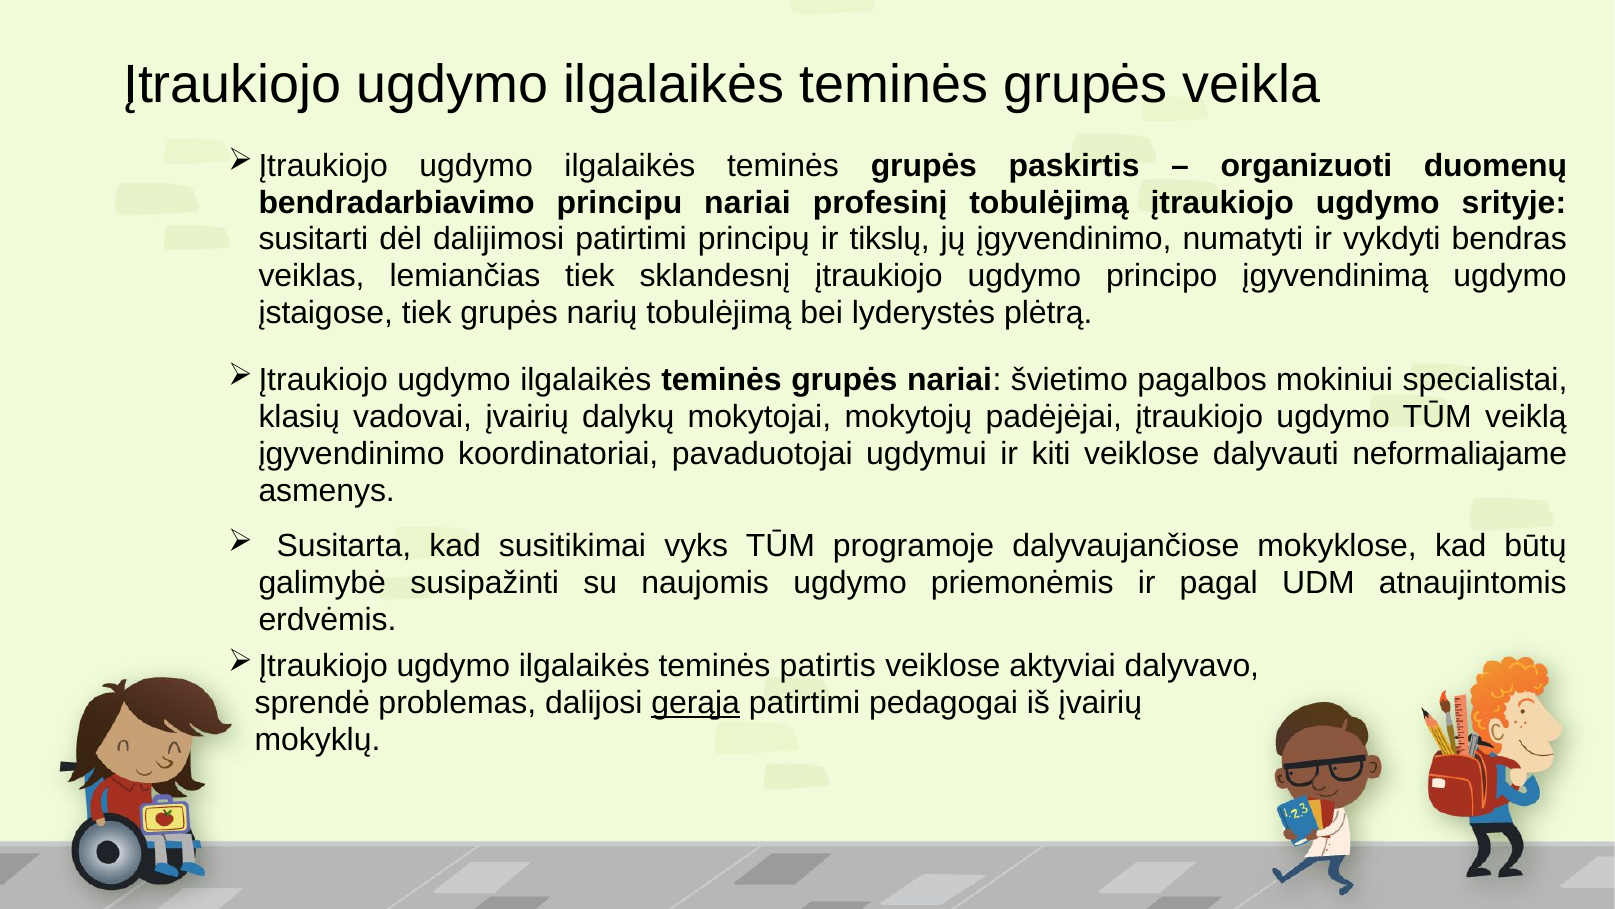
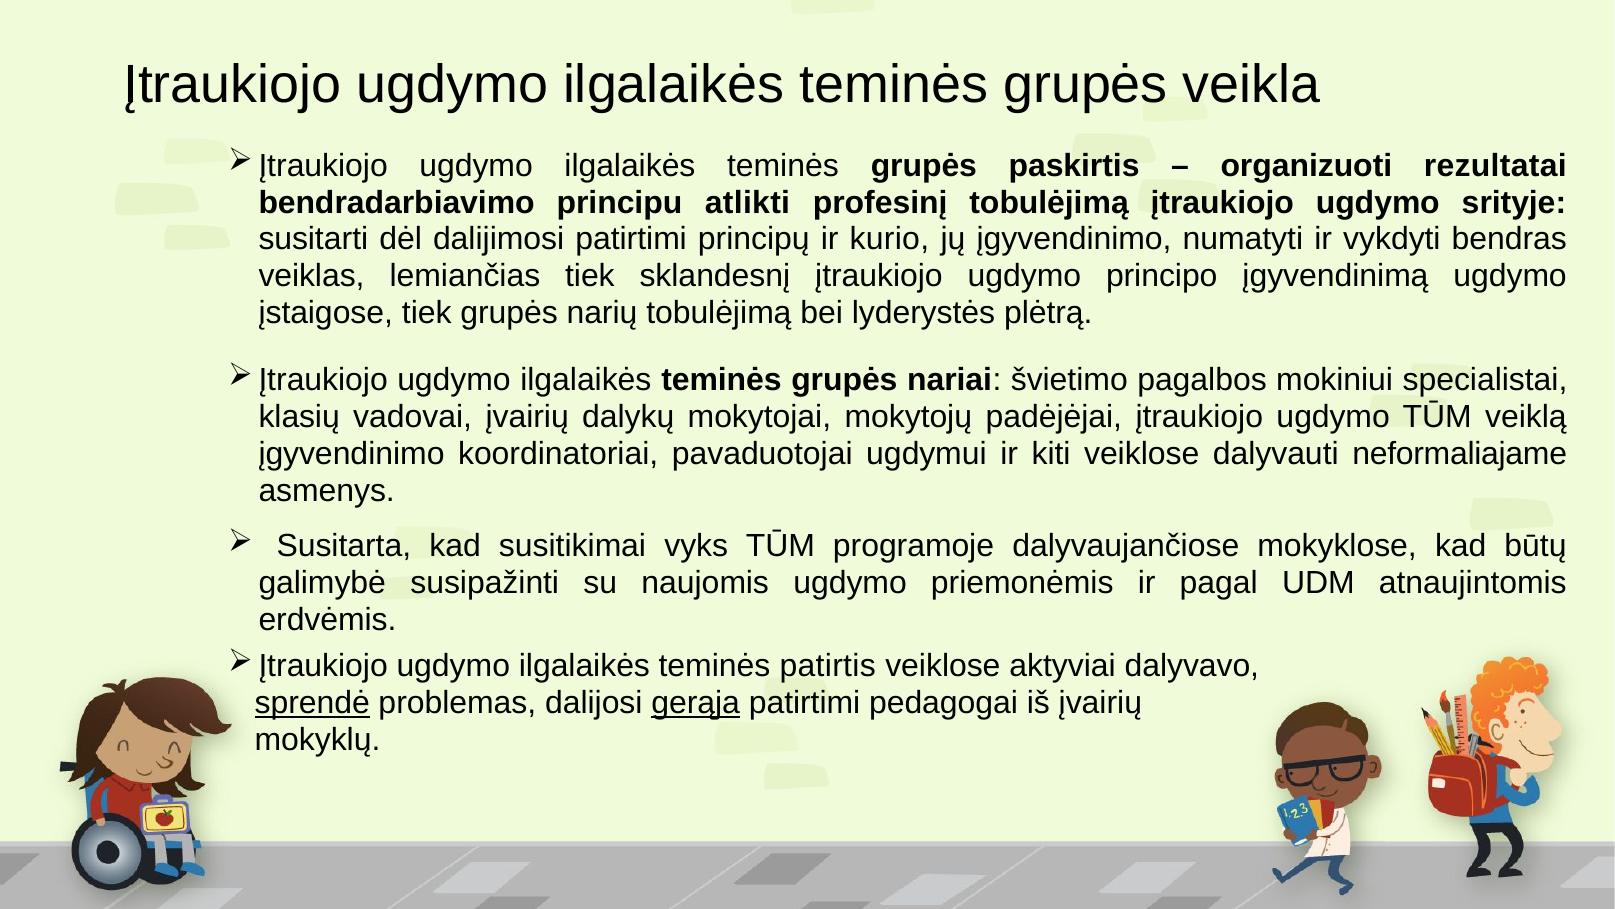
duomenų: duomenų -> rezultatai (1495, 165)
principu nariai: nariai -> atlikti (747, 202)
tikslų: tikslų -> kurio (889, 239)
sprendė underline: none -> present (312, 703)
